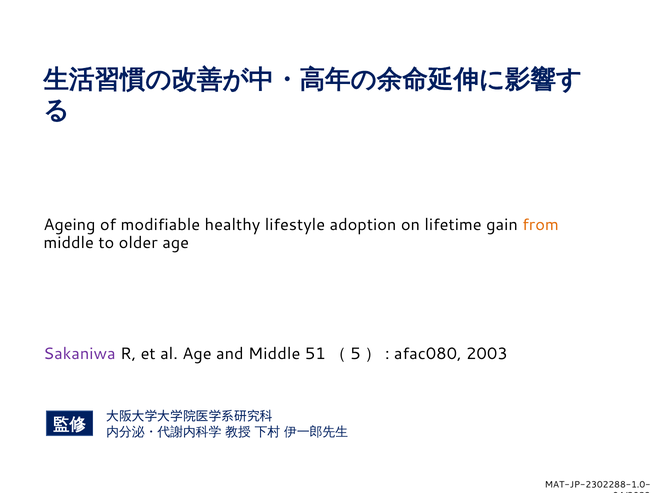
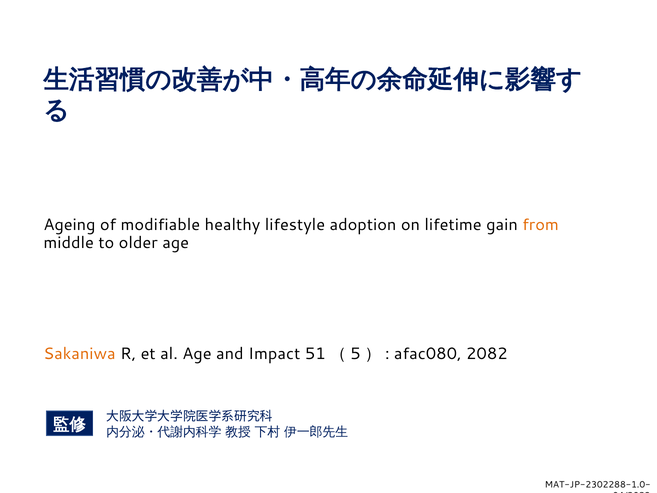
Sakaniwa colour: purple -> orange (79, 354)
and Middle: Middle -> Impact (274, 354)
2003: 2003 -> 2082 (487, 354)
